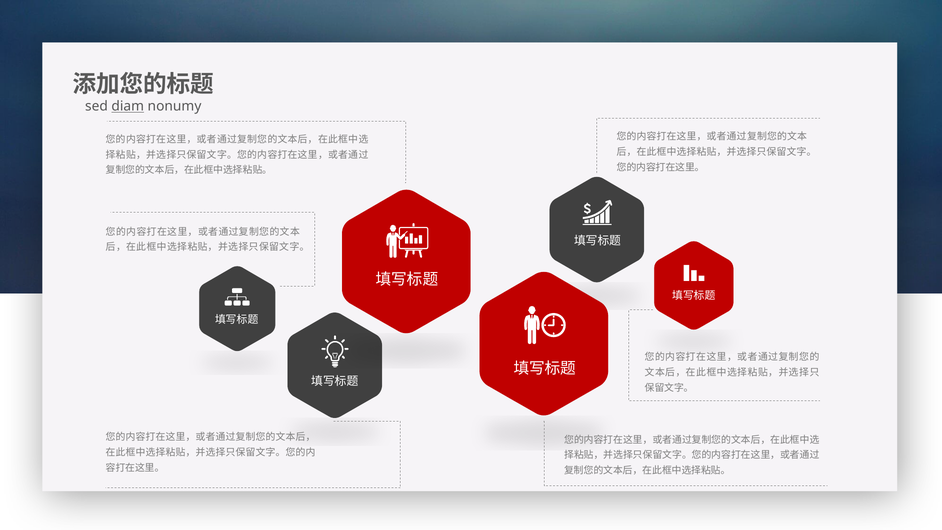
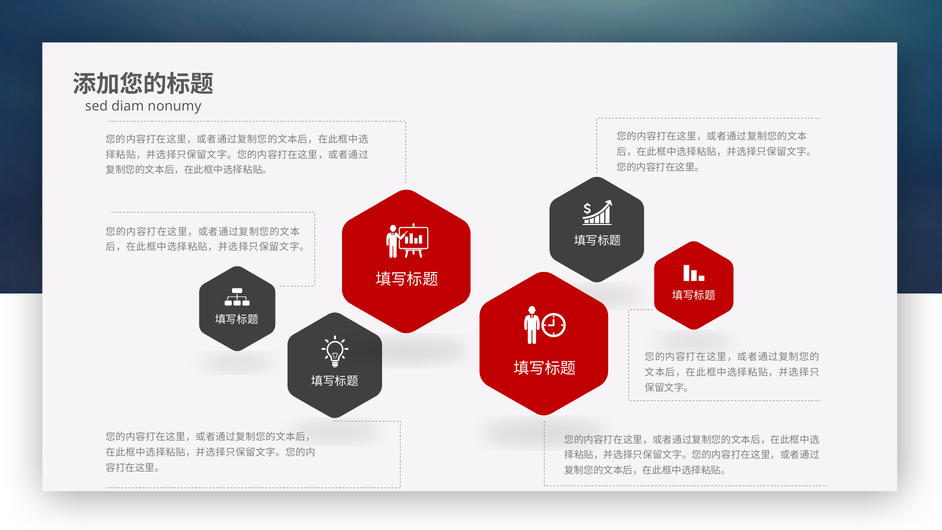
diam underline: present -> none (128, 106)
